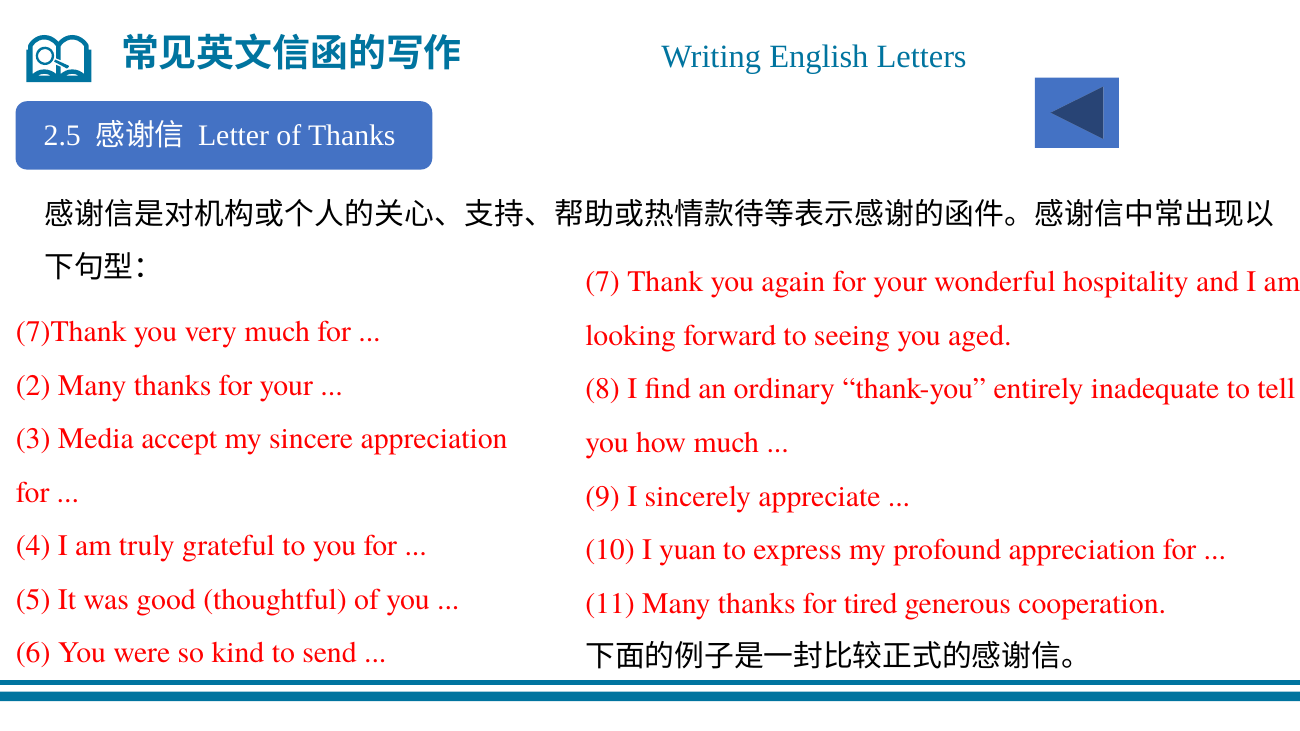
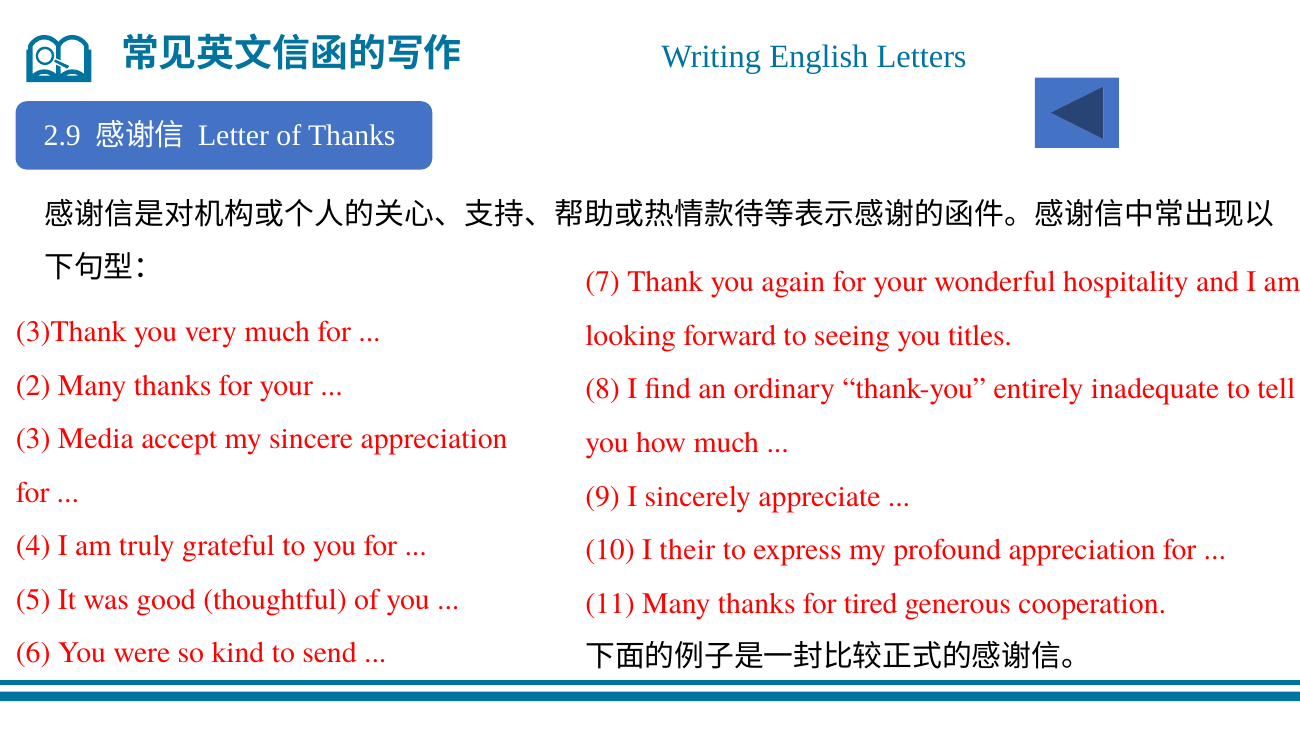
2.5: 2.5 -> 2.9 (62, 135)
7)Thank: 7)Thank -> 3)Thank (71, 332)
aged: aged -> titles (980, 336)
yuan: yuan -> their (687, 550)
